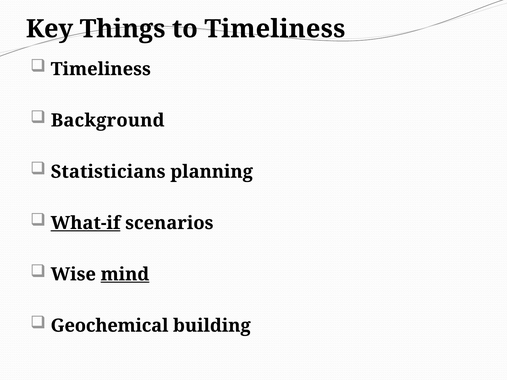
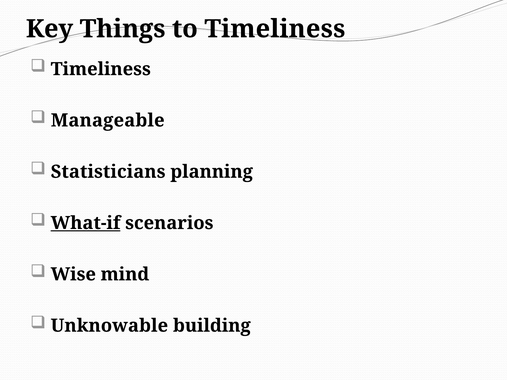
Background: Background -> Manageable (108, 121)
mind underline: present -> none (125, 275)
Geochemical: Geochemical -> Unknowable (109, 326)
